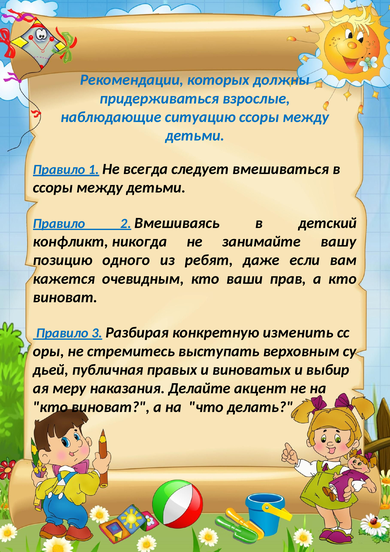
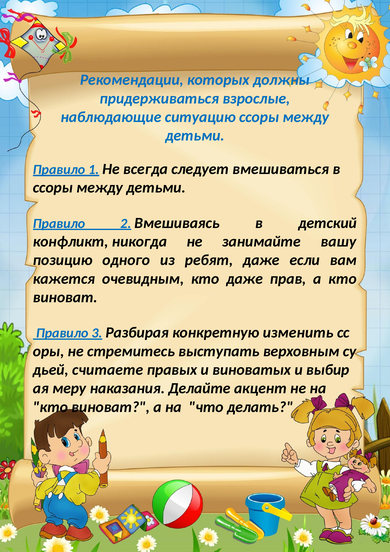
кто ваши: ваши -> даже (245, 278)
публичная: публичная -> считаете (108, 369)
